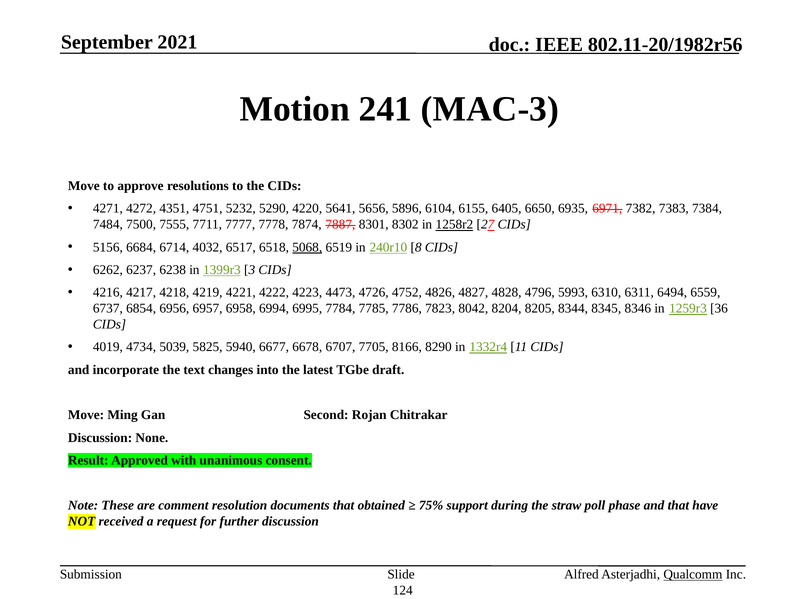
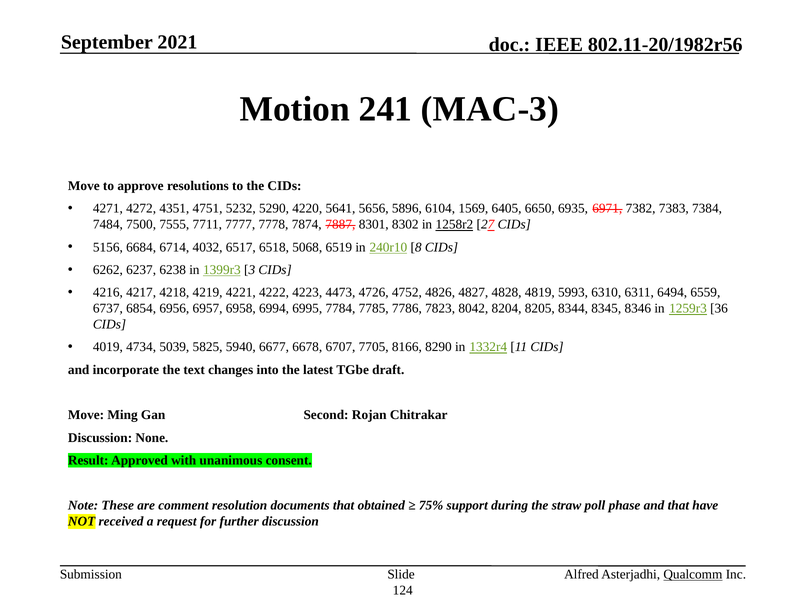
6155: 6155 -> 1569 (473, 209)
5068 underline: present -> none (307, 247)
4796: 4796 -> 4819 (540, 293)
